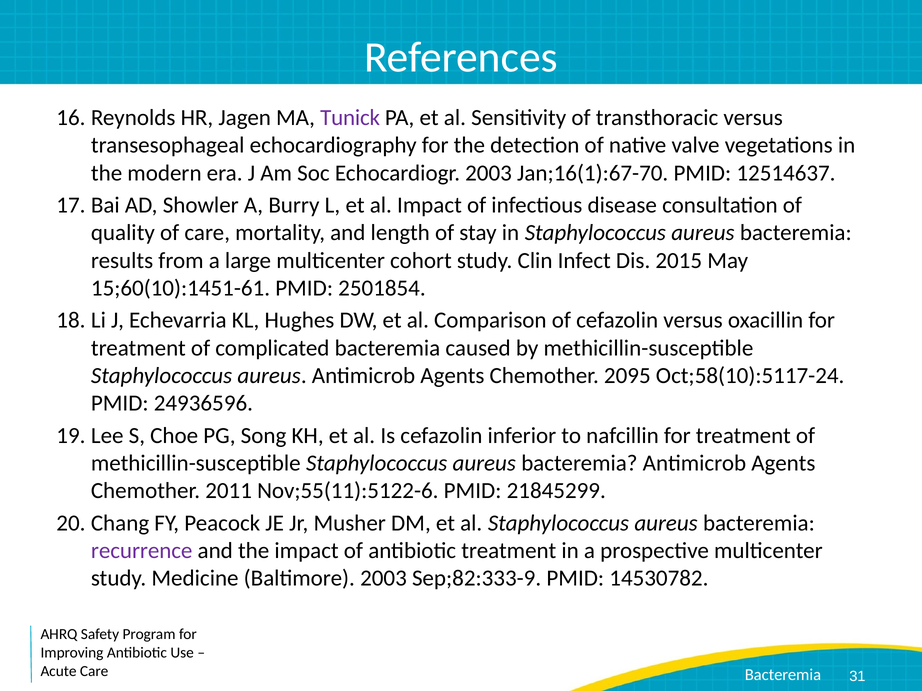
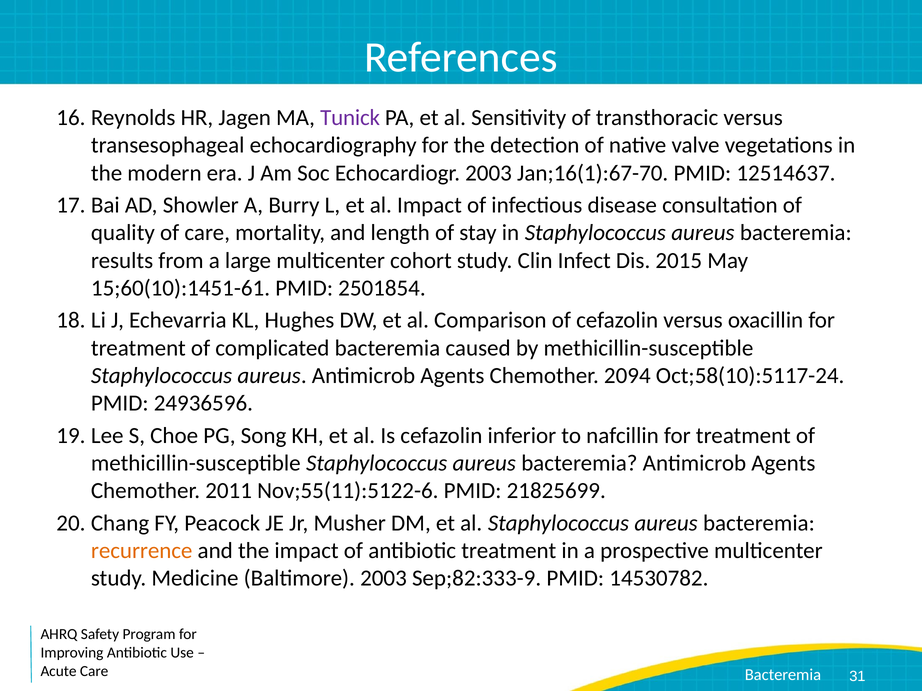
2095: 2095 -> 2094 (627, 376)
21845299: 21845299 -> 21825699 (556, 491)
recurrence colour: purple -> orange (142, 551)
